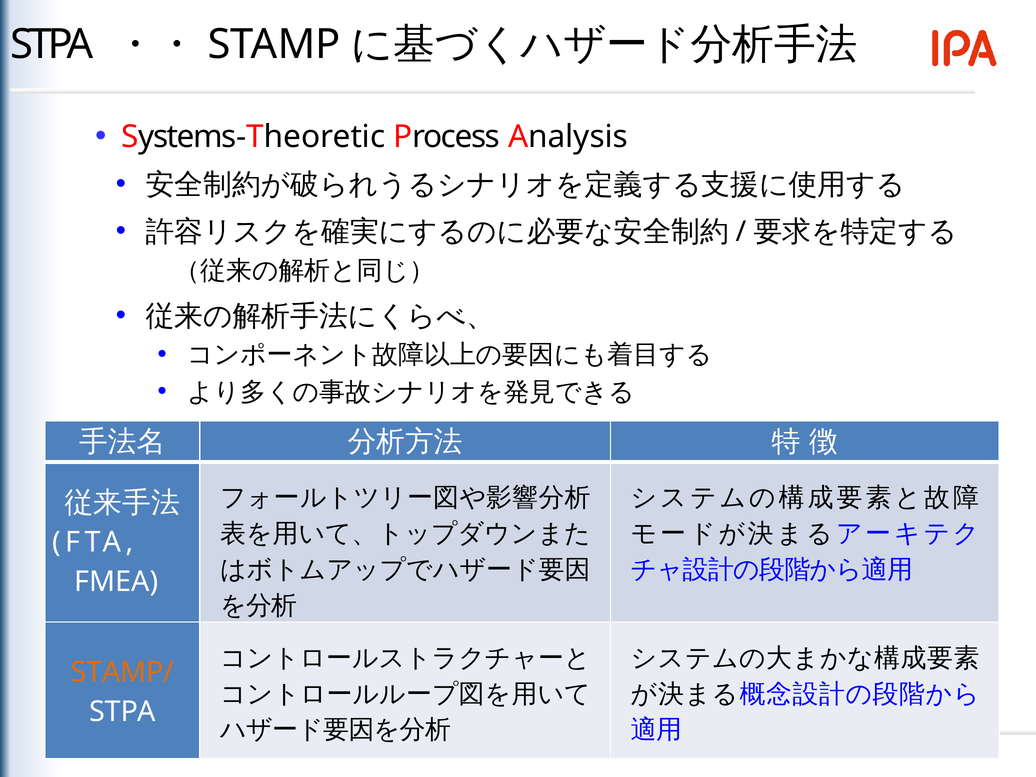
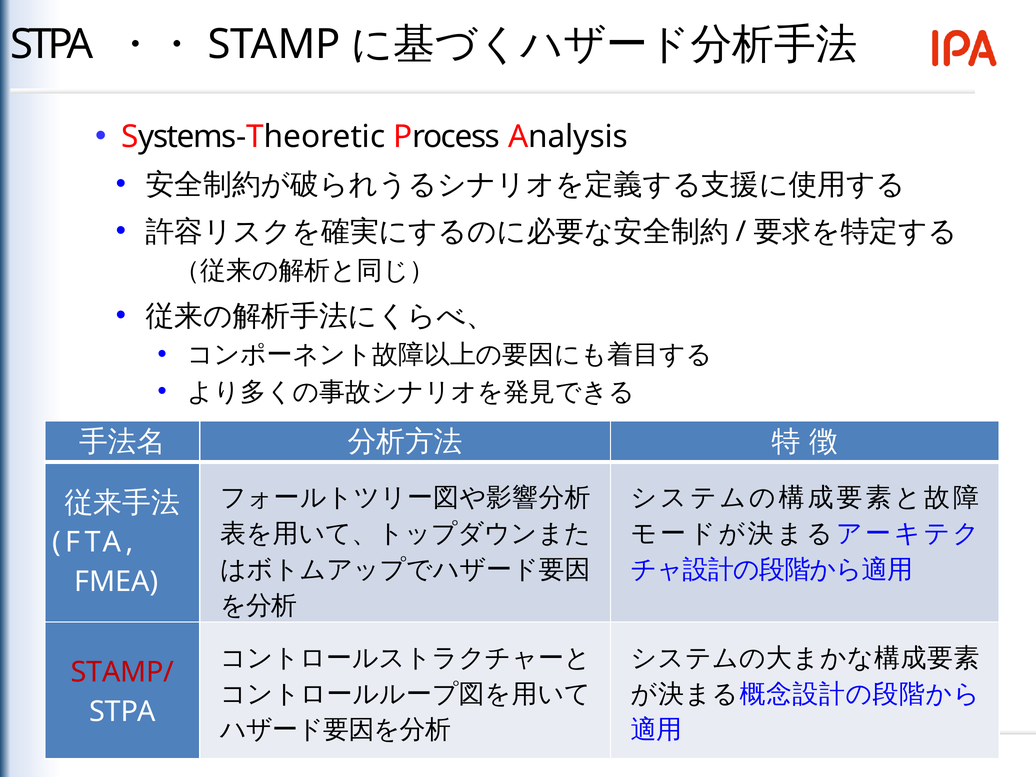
STAMP/ colour: orange -> red (122, 672)
